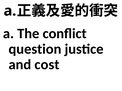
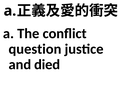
cost: cost -> died (47, 65)
